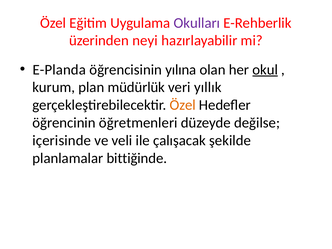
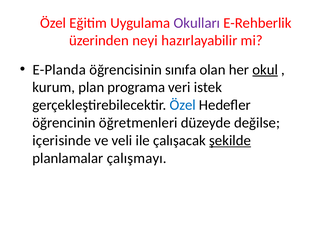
yılına: yılına -> sınıfa (181, 70)
müdürlük: müdürlük -> programa (136, 87)
yıllık: yıllık -> istek (208, 87)
Özel colour: orange -> blue (183, 105)
şekilde underline: none -> present (230, 140)
bittiğinde: bittiğinde -> çalışmayı (137, 158)
